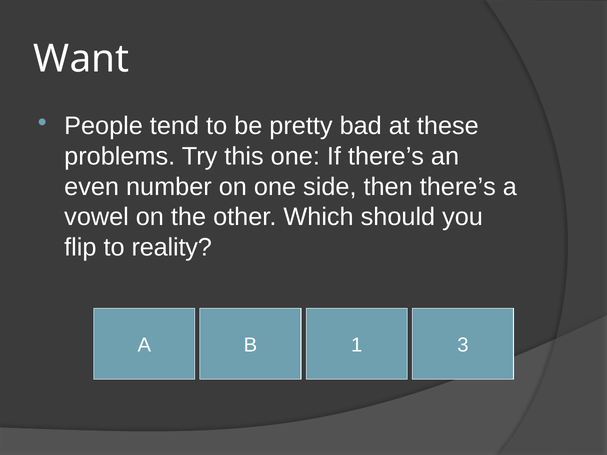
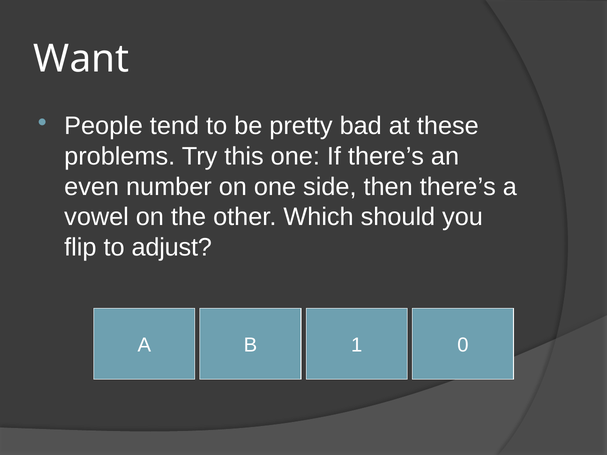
reality: reality -> adjust (172, 248)
3: 3 -> 0 (463, 345)
